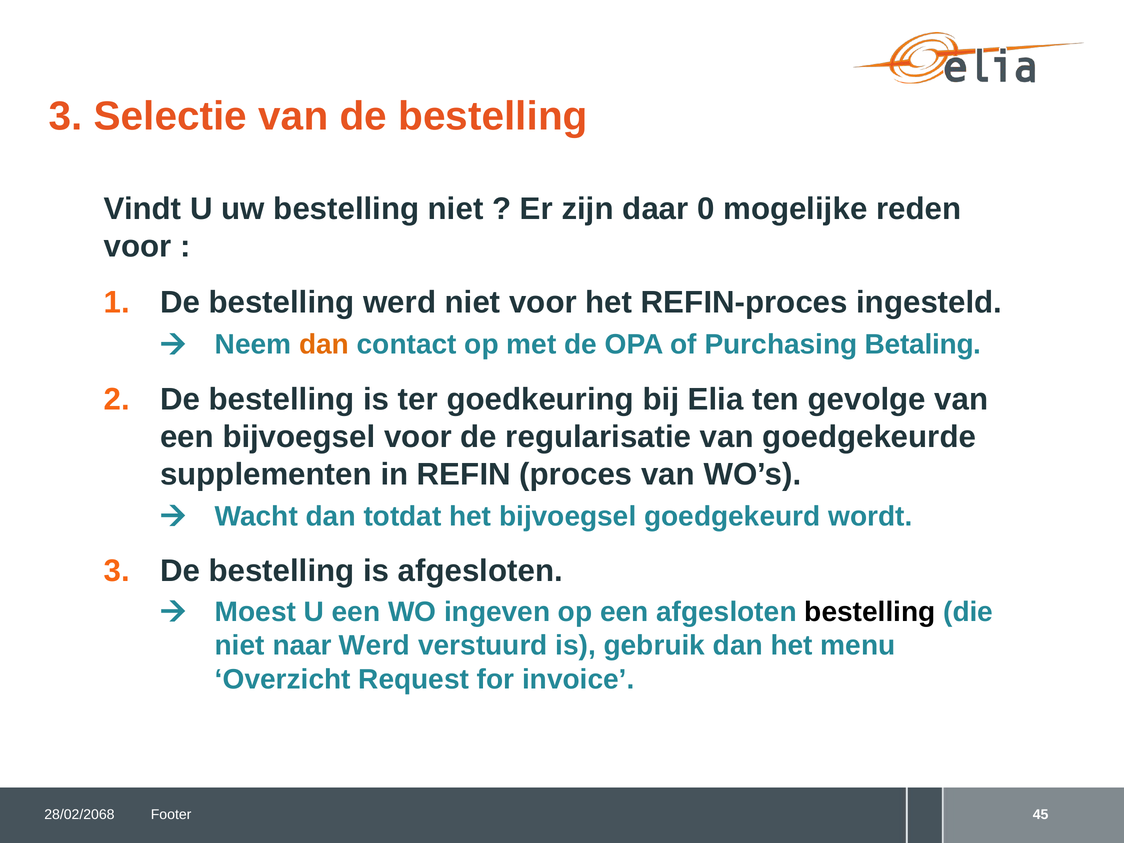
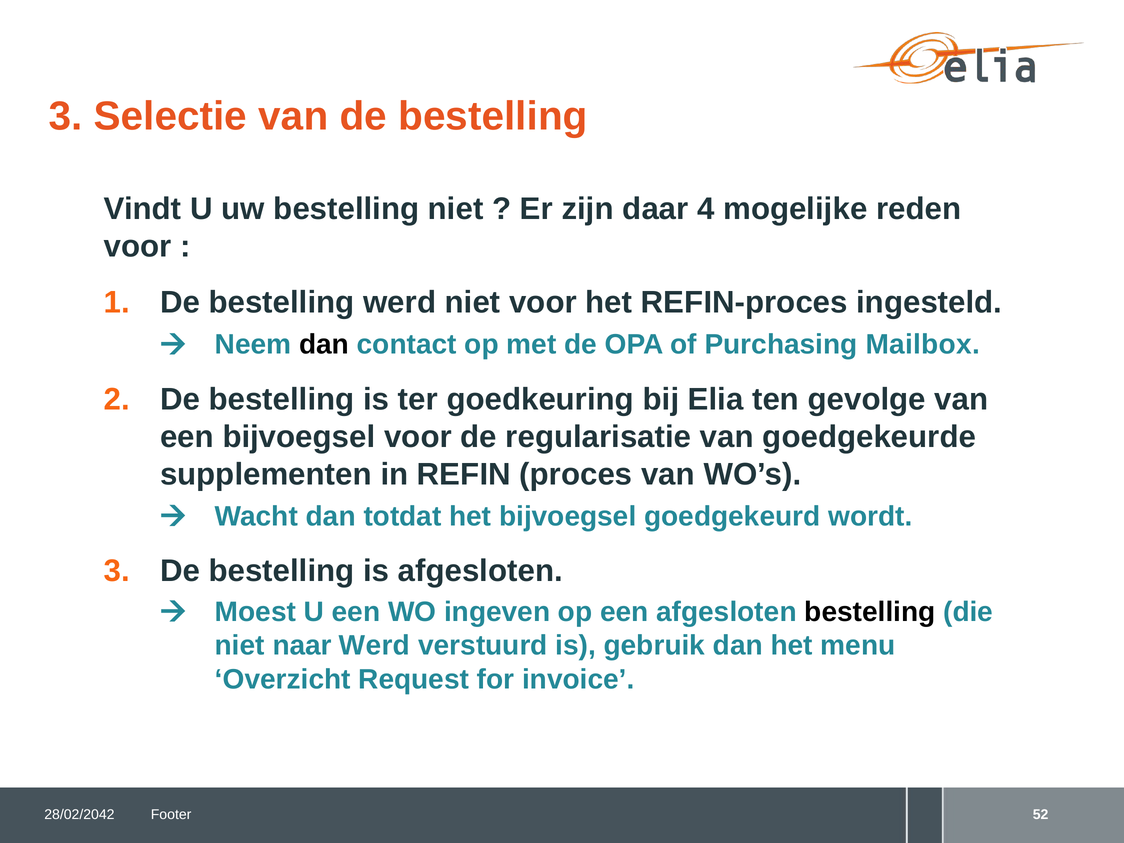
0: 0 -> 4 (706, 209)
dan colour: orange -> black (324, 345)
Betaling: Betaling -> Mailbox (923, 345)
28/02/2068: 28/02/2068 -> 28/02/2042 (79, 814)
45: 45 -> 52 (1041, 814)
